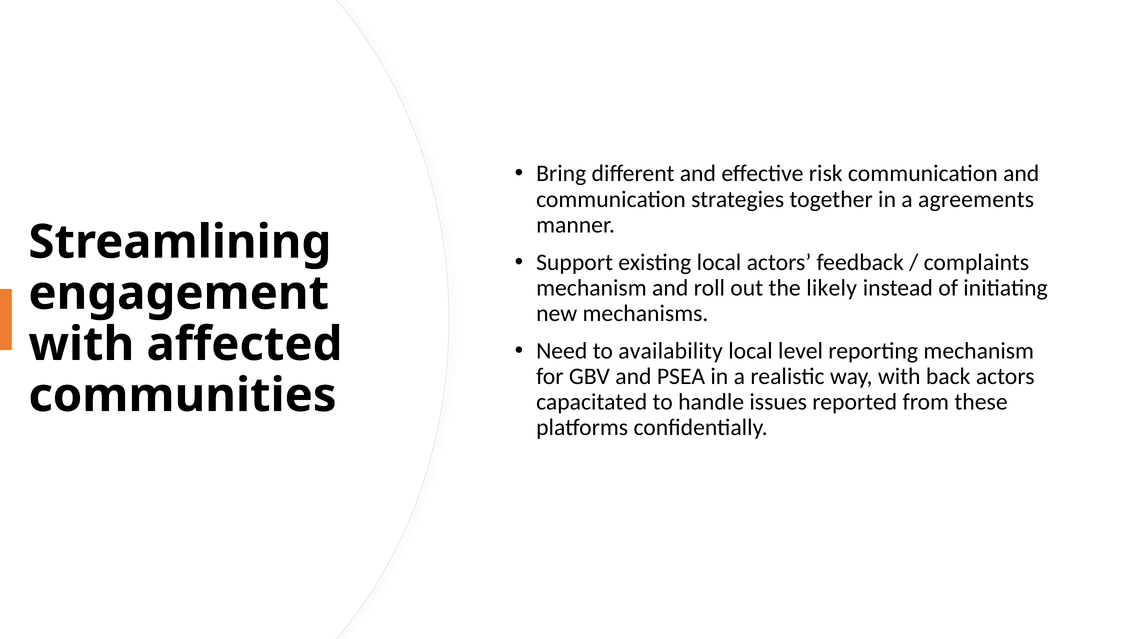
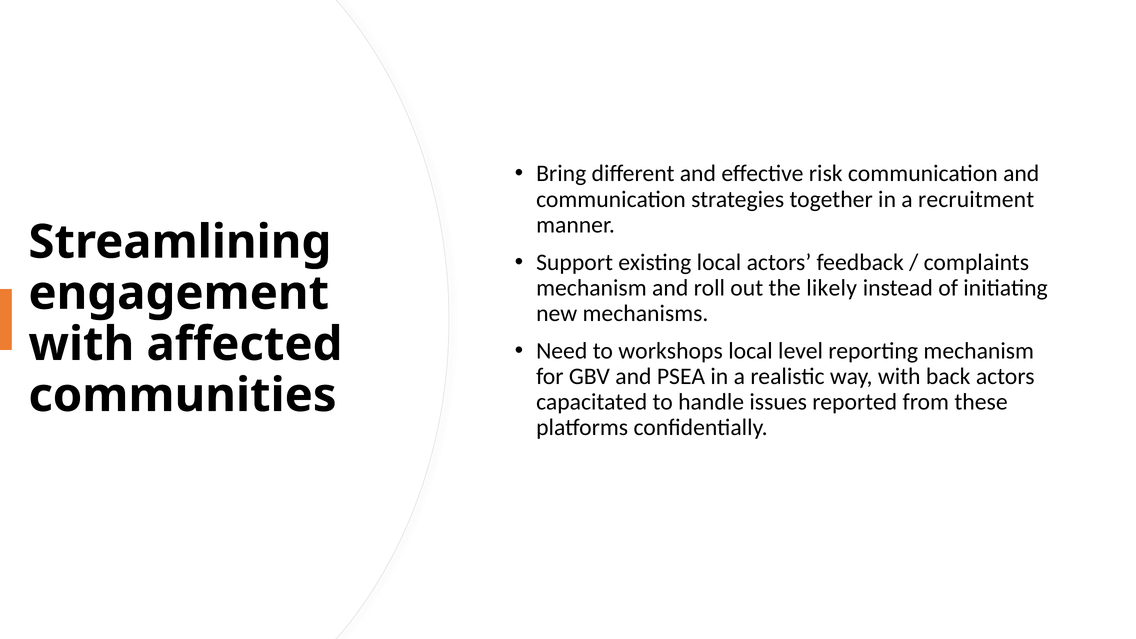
agreements: agreements -> recruitment (976, 199)
availability: availability -> workshops (671, 351)
